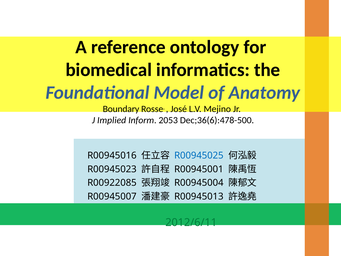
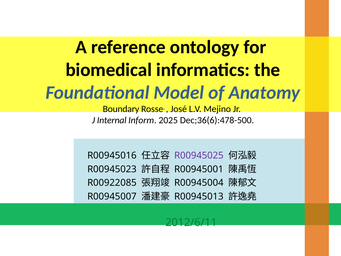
Implied: Implied -> Internal (112, 120)
2053: 2053 -> 2025 (168, 120)
R00945025 colour: blue -> purple (199, 155)
